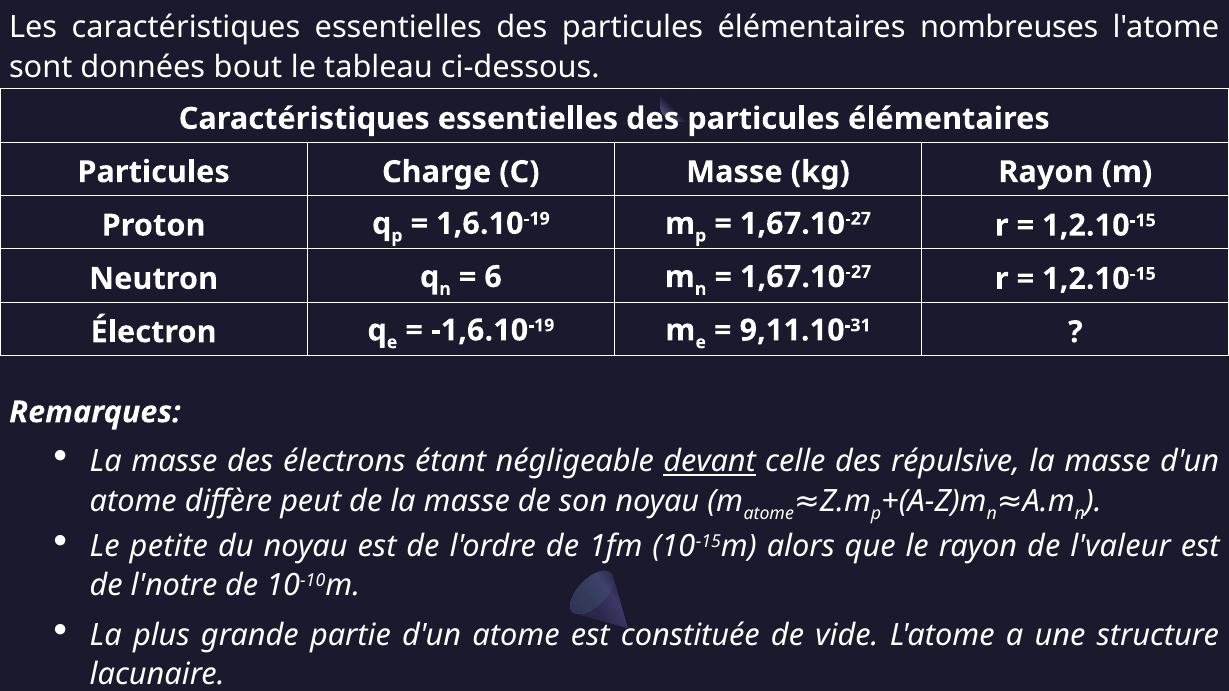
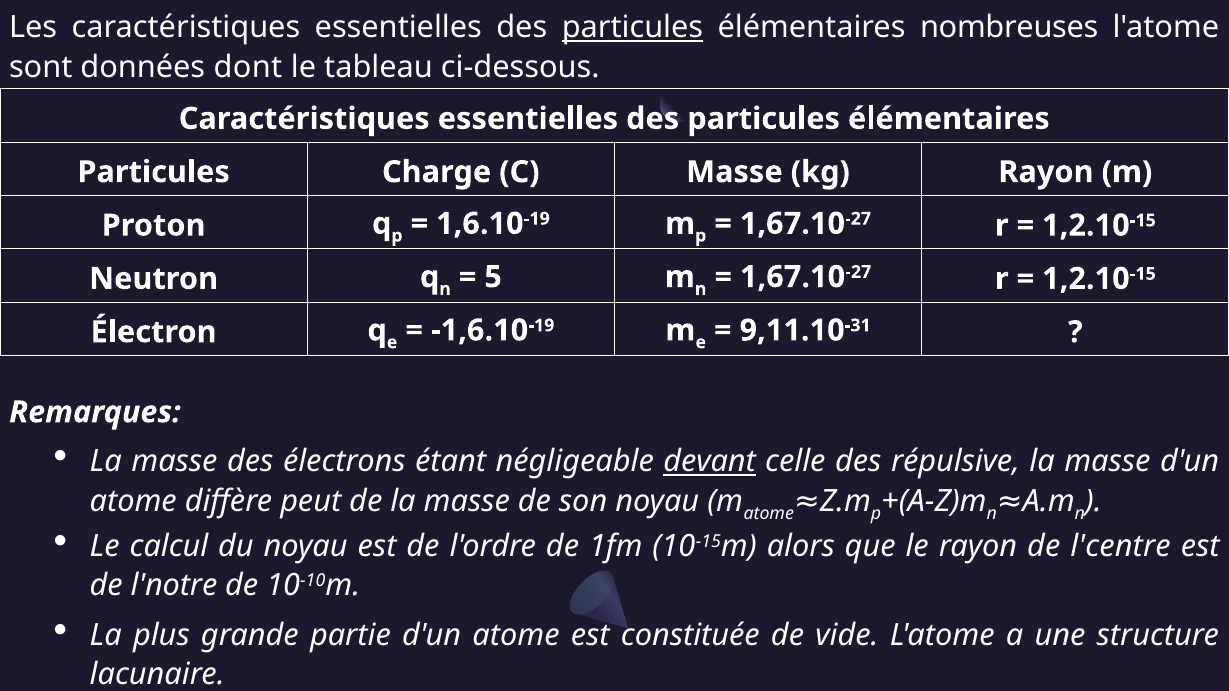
particules underline: none -> present (632, 28)
bout: bout -> dont (248, 67)
6: 6 -> 5 (493, 277)
petite: petite -> calcul (169, 546)
l'valeur: l'valeur -> l'centre (1121, 546)
